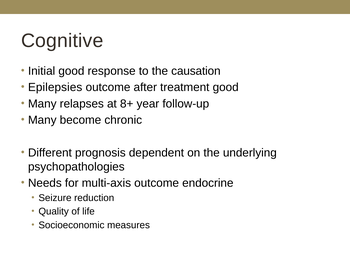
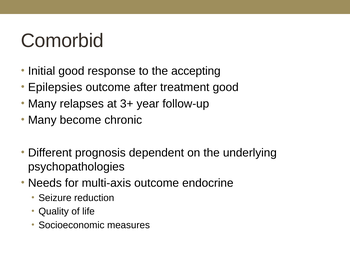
Cognitive: Cognitive -> Comorbid (62, 41)
causation: causation -> accepting (196, 71)
8+: 8+ -> 3+ (127, 103)
